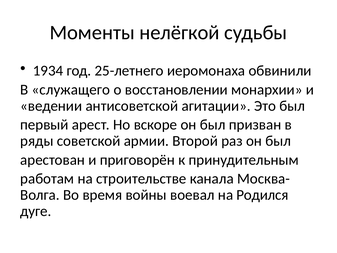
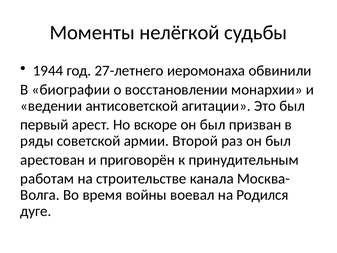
1934: 1934 -> 1944 (48, 71)
25-летнего: 25-летнего -> 27-летнего (129, 71)
служащего: служащего -> биографии (71, 90)
